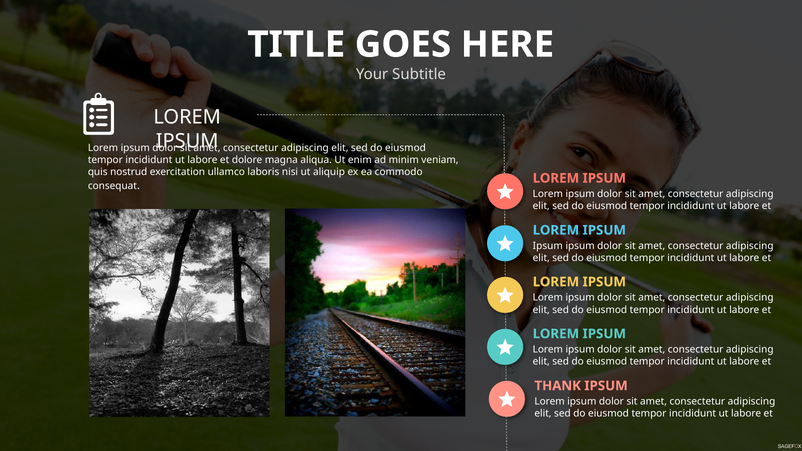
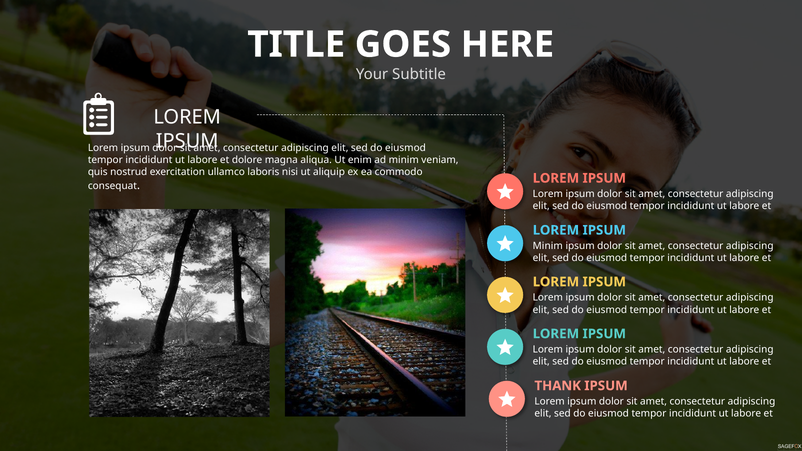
Ipsum: Ipsum -> Minim (548, 246)
